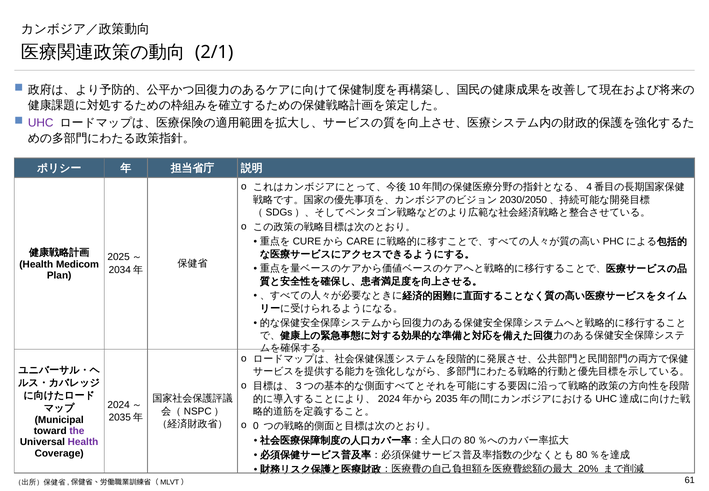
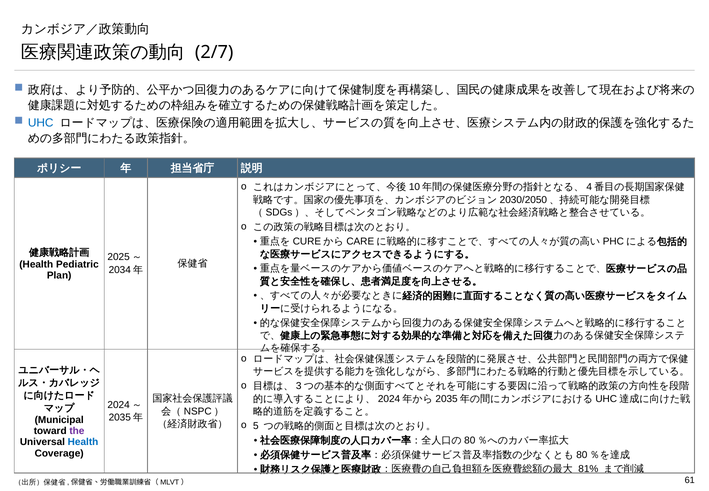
2/1: 2/1 -> 2/7 (214, 52)
UHC colour: purple -> blue (41, 123)
Medicom: Medicom -> Pediatric (77, 264)
0: 0 -> 5 (256, 426)
Health colour: purple -> blue (83, 442)
20%: 20% -> 81% (588, 469)
